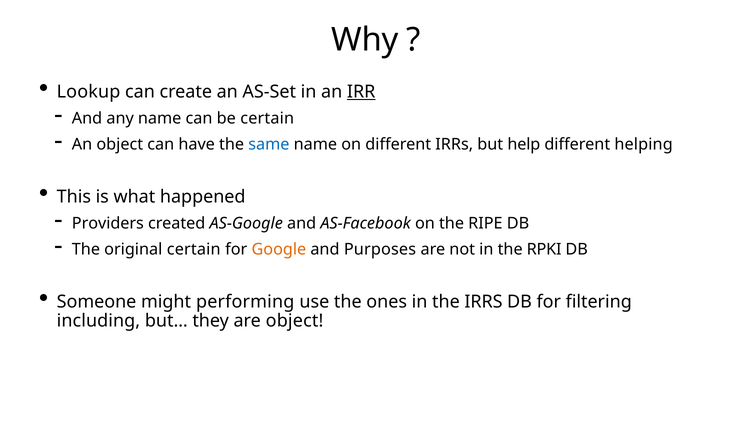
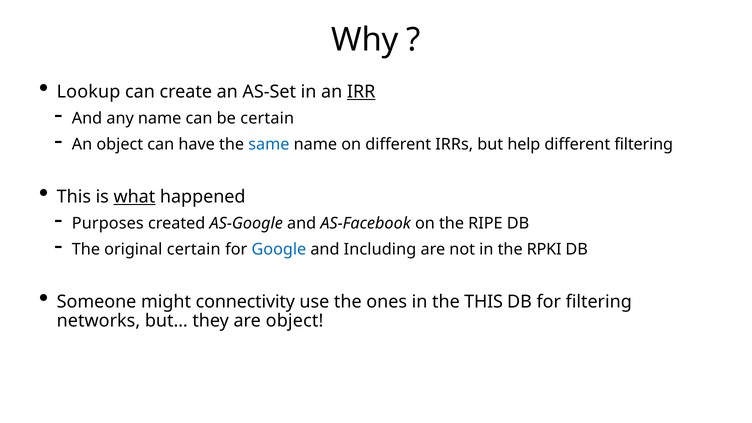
different helping: helping -> filtering (644, 144)
what underline: none -> present (134, 197)
Providers: Providers -> Purposes (108, 223)
Google colour: orange -> blue (279, 249)
Purposes: Purposes -> Including (380, 249)
performing: performing -> connectivity (245, 302)
the IRRS: IRRS -> THIS (484, 302)
including: including -> networks (98, 321)
